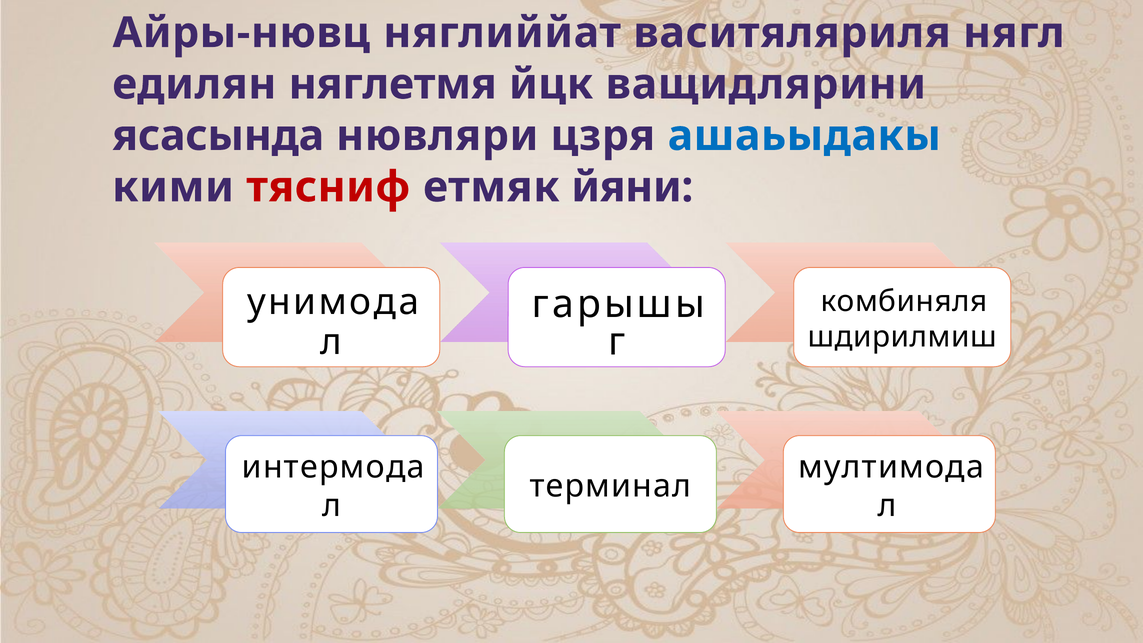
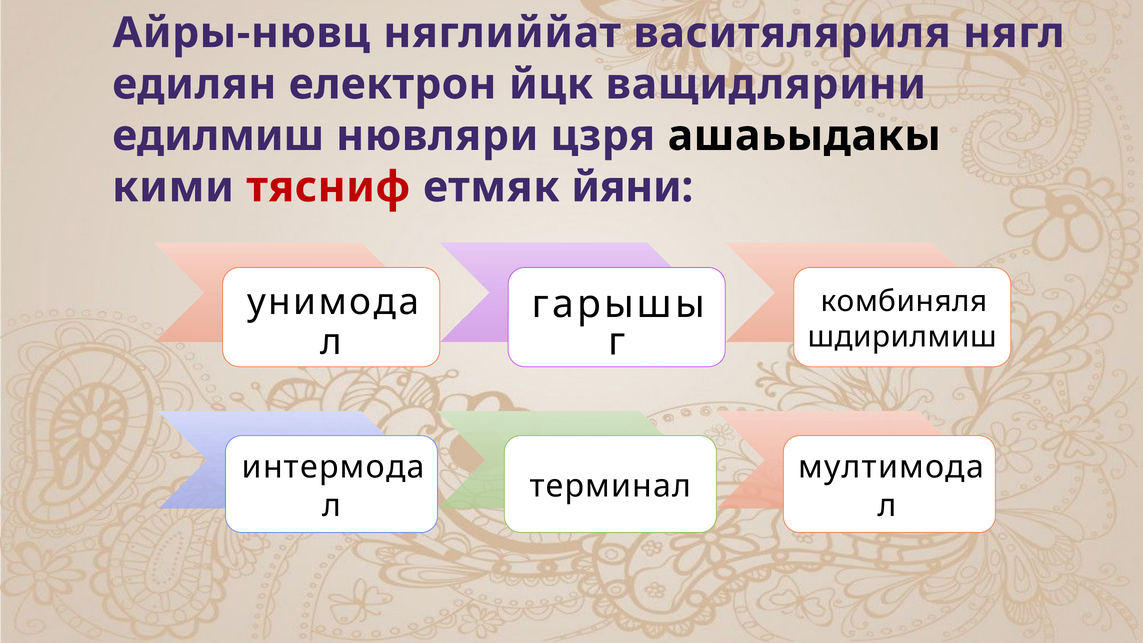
няглетмя: няглетмя -> електрон (393, 84)
ясасында: ясасында -> едилмиш (218, 136)
ашаьыдакы colour: blue -> black (804, 136)
